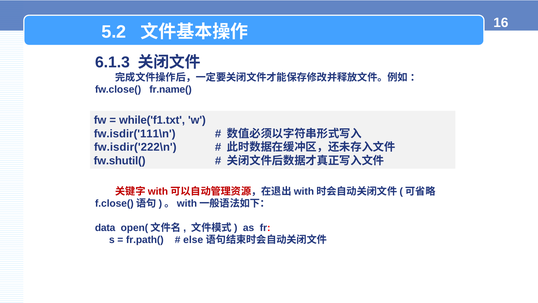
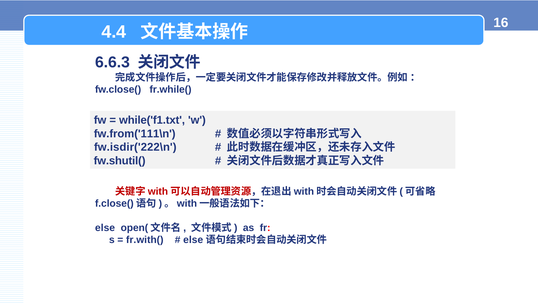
5.2: 5.2 -> 4.4 (114, 32)
6.1.3: 6.1.3 -> 6.6.3 (112, 62)
fr.name(: fr.name( -> fr.while( (170, 90)
fw.isdir('111\n: fw.isdir('111\n -> fw.from('111\n (135, 134)
data: data -> else (105, 228)
fr.path(: fr.path( -> fr.with( (145, 240)
